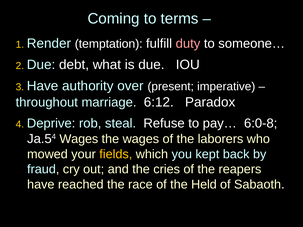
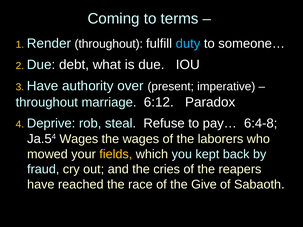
Render temptation: temptation -> throughout (109, 44)
duty colour: pink -> light blue (188, 44)
6:0-8: 6:0-8 -> 6:4-8 (261, 123)
Held: Held -> Give (204, 185)
